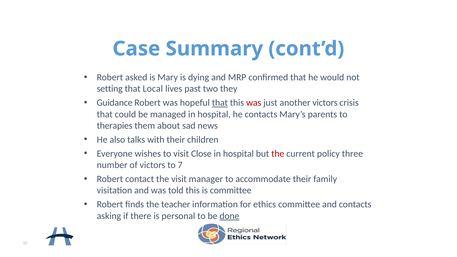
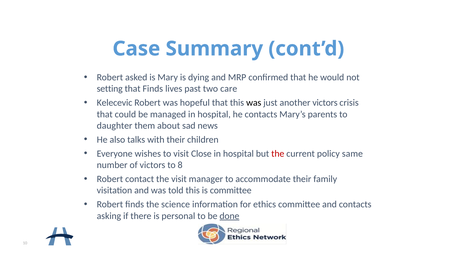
that Local: Local -> Finds (153, 89)
they: they -> care (229, 89)
Guidance: Guidance -> Kelecevic (115, 103)
that underline: present -> none (220, 103)
was colour: red -> black (254, 103)
therapies: therapies -> daughter (115, 126)
three: three -> same (352, 154)
7: 7 -> 8 (180, 165)
teacher: teacher -> science (176, 205)
